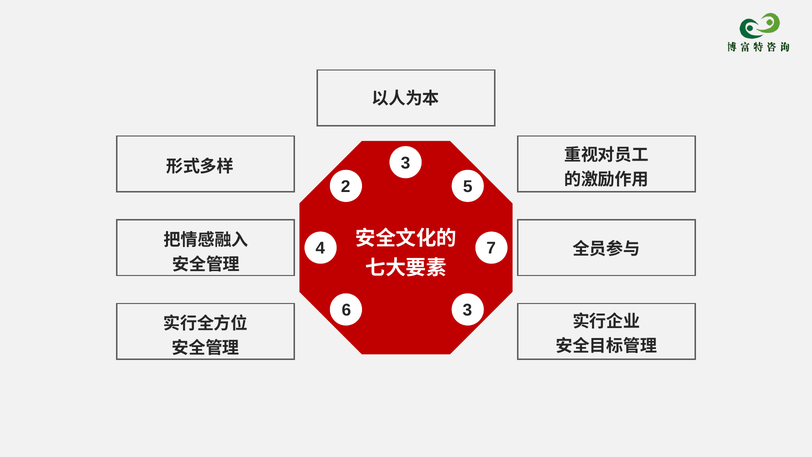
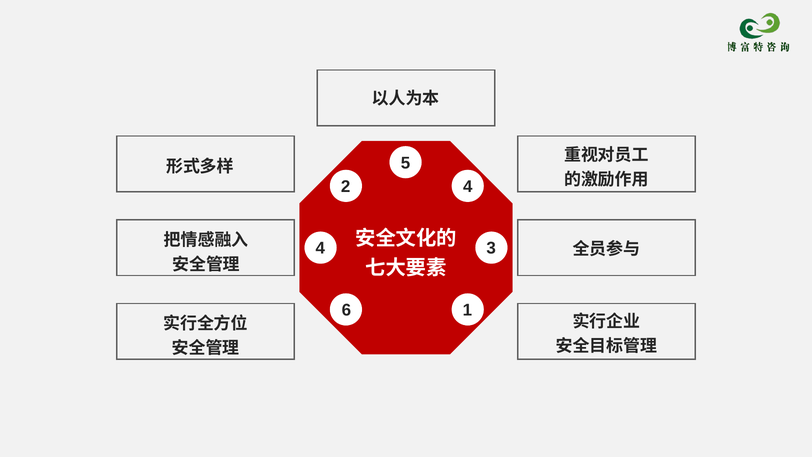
3: 3 -> 5 (406, 163)
2 5: 5 -> 4 (468, 187)
7: 7 -> 3 (491, 248)
6 3: 3 -> 1 (467, 310)
